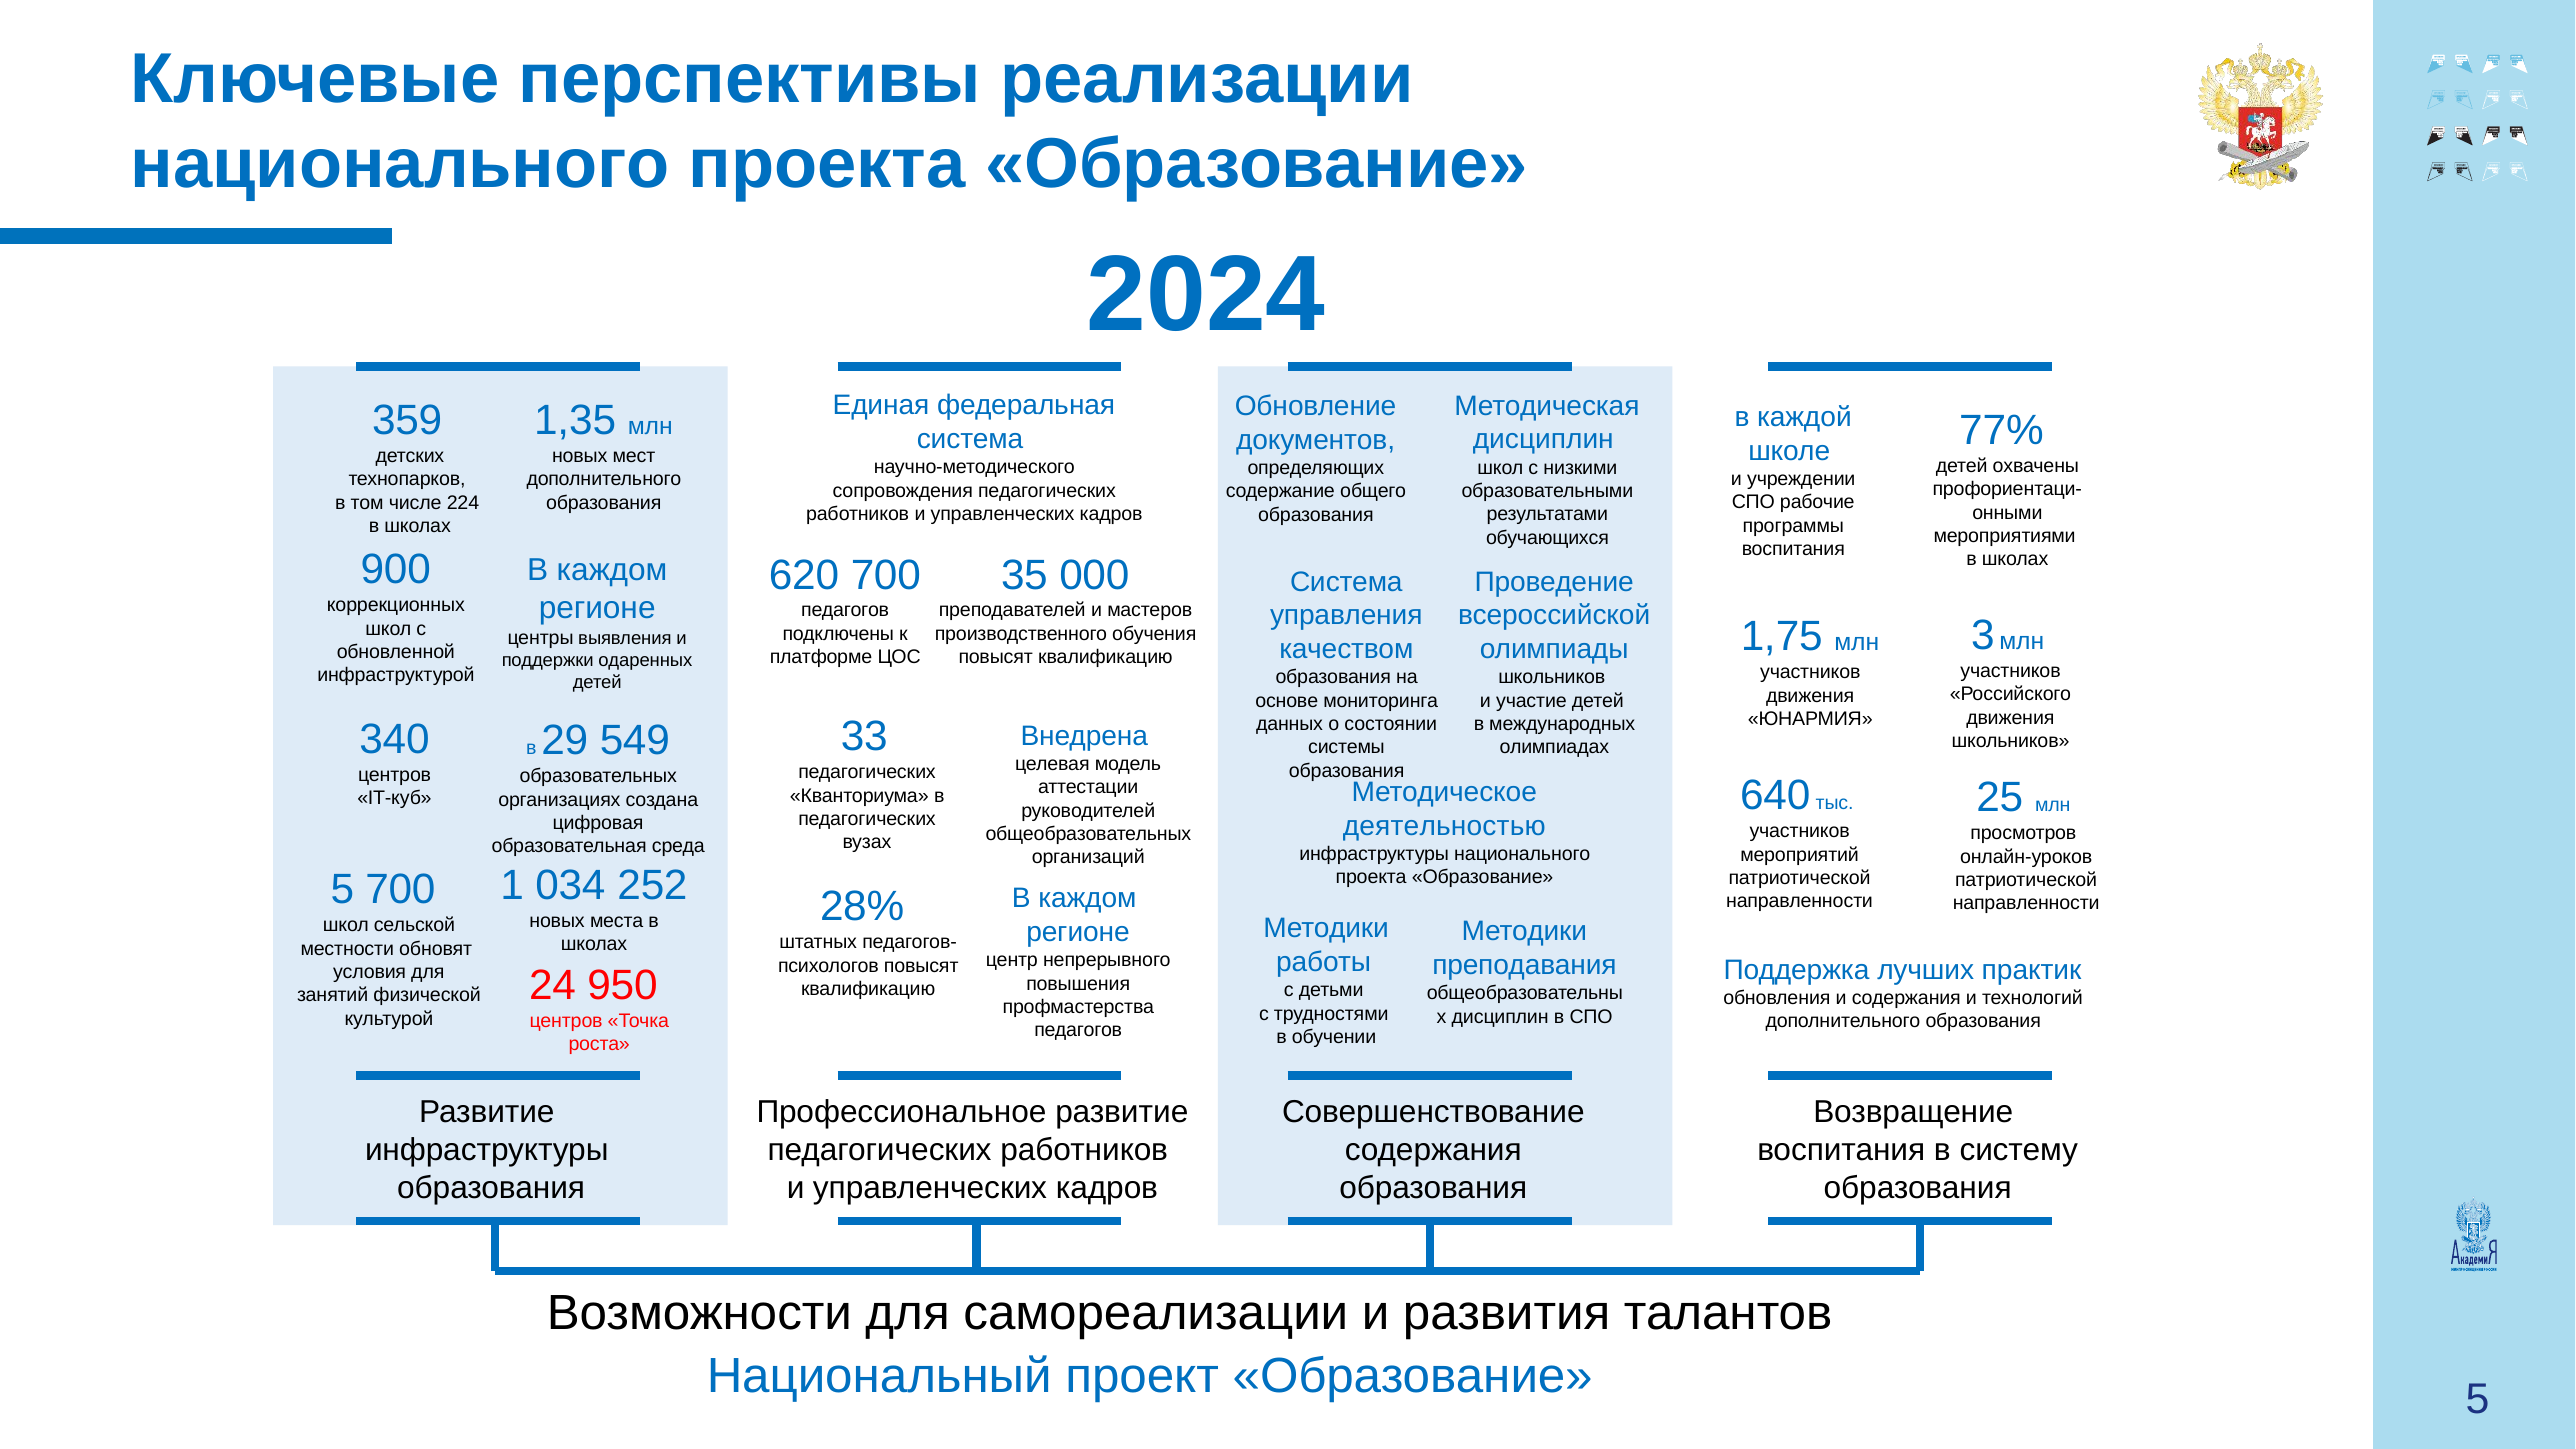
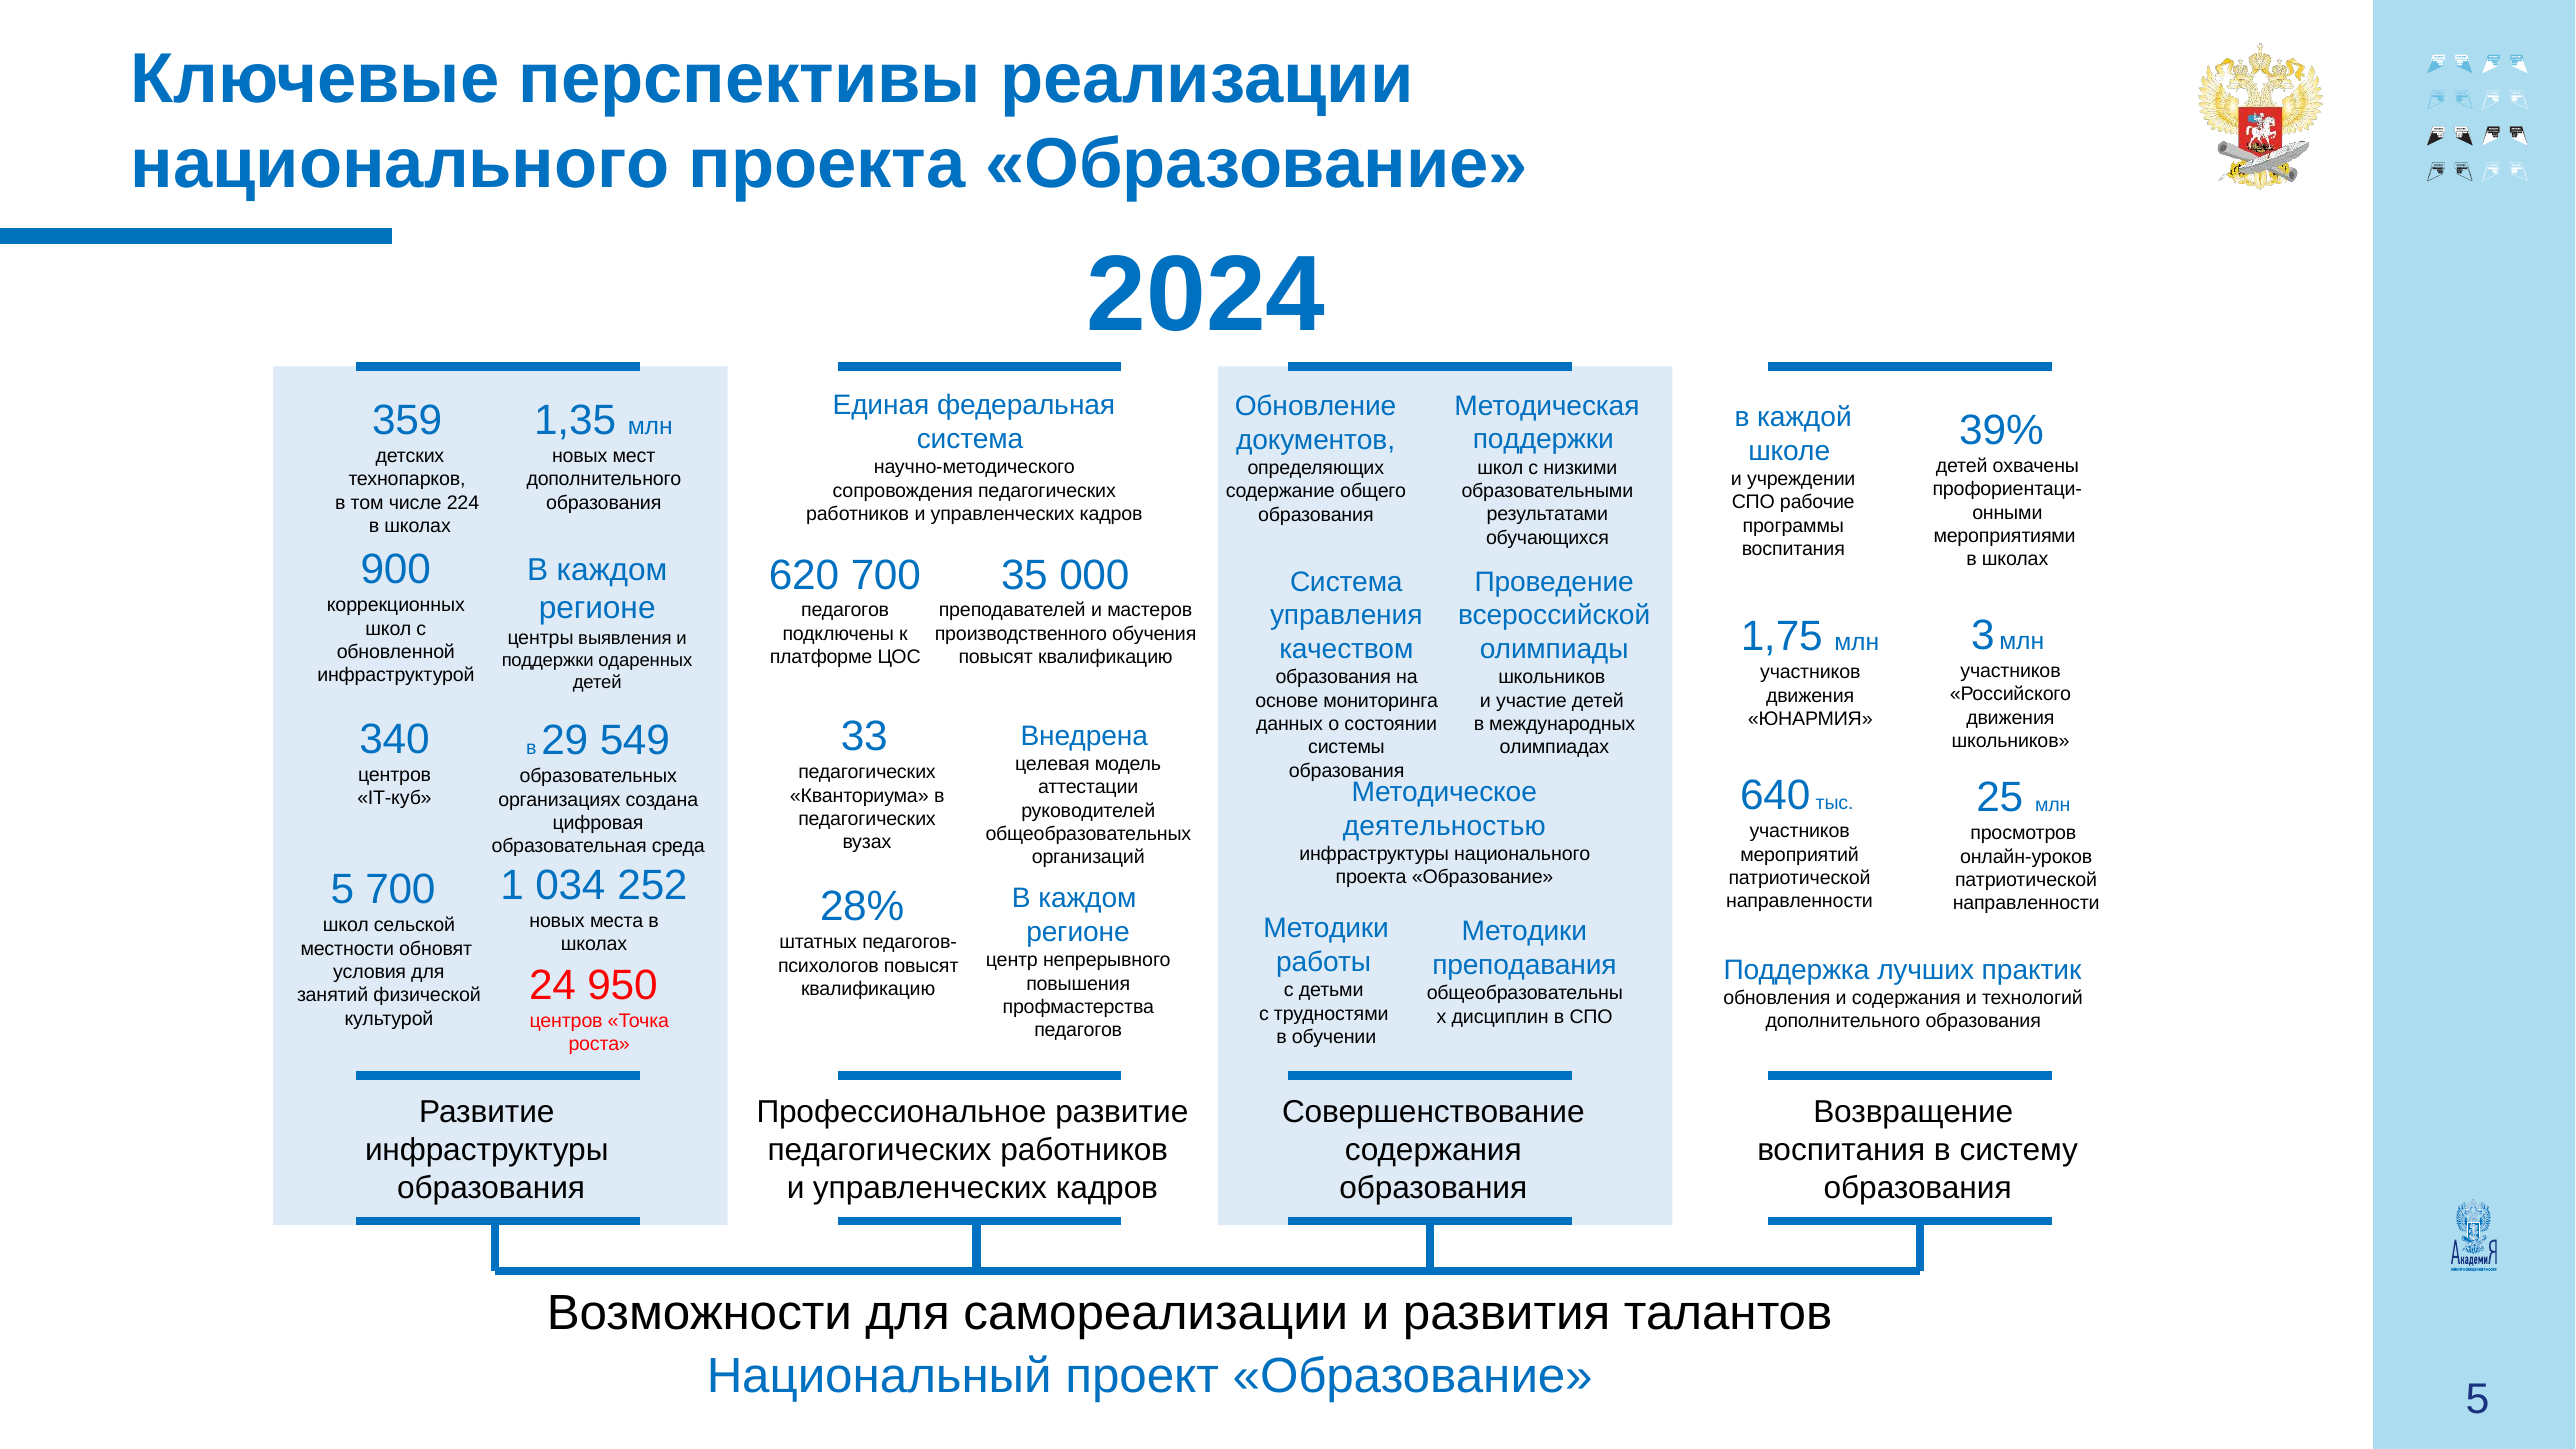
77%: 77% -> 39% (2001, 431)
дисциплин: дисциплин -> поддержки (1543, 440)
